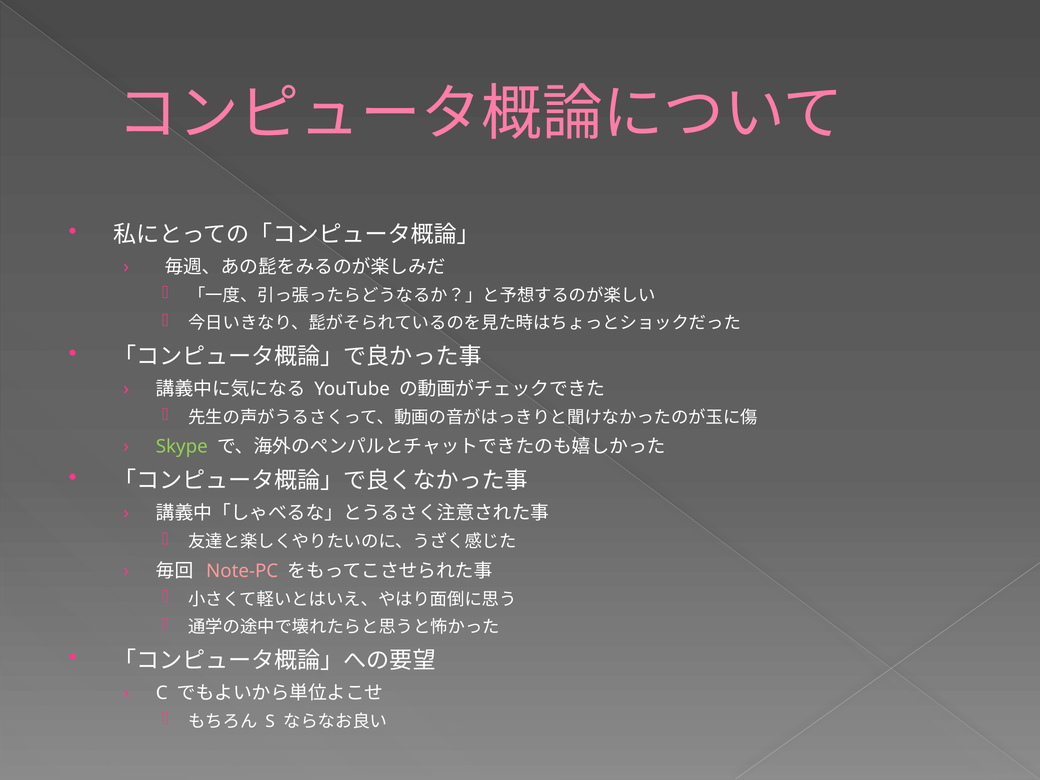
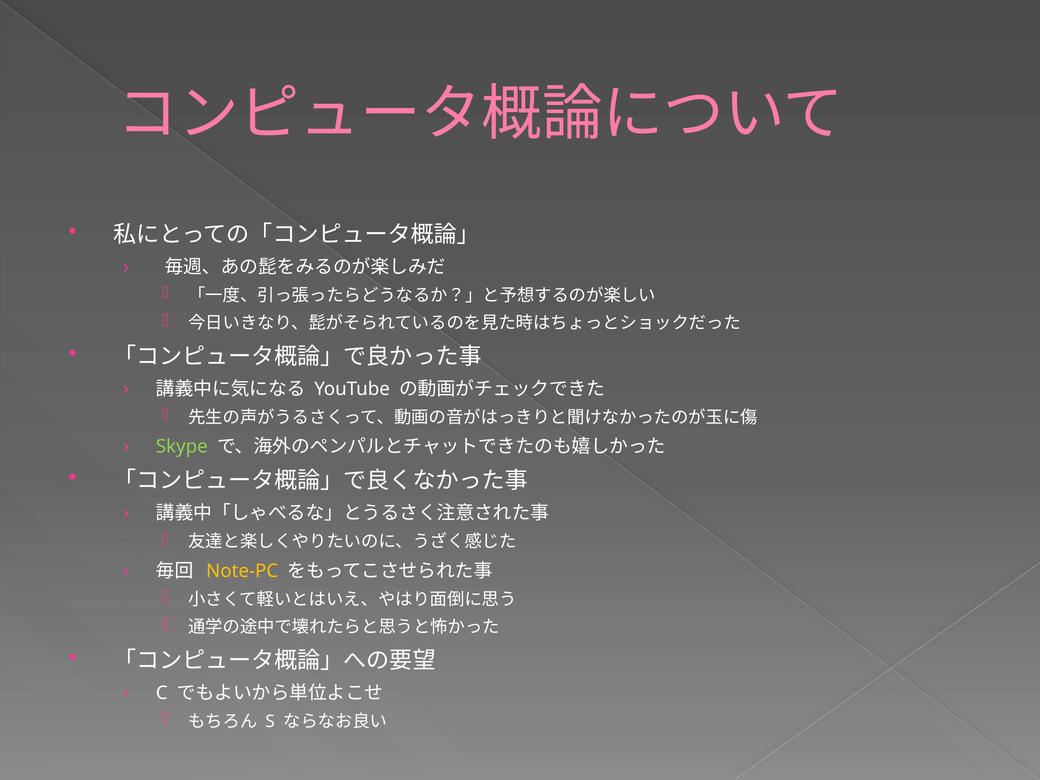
Note-PC colour: pink -> yellow (242, 571)
